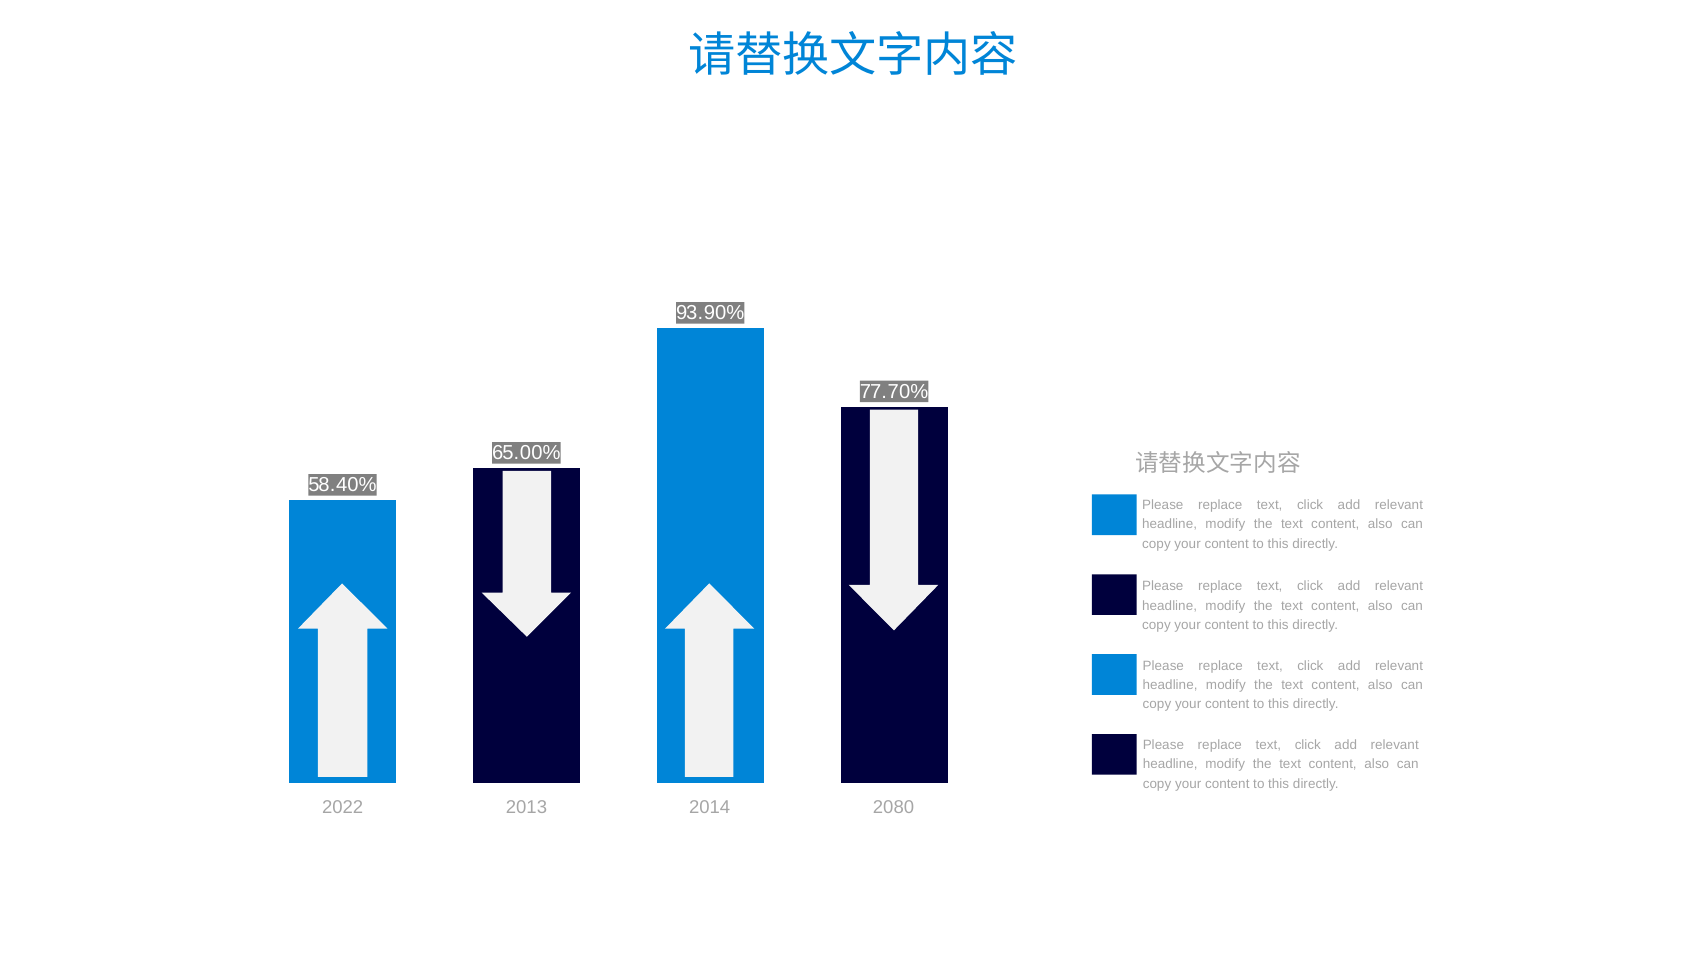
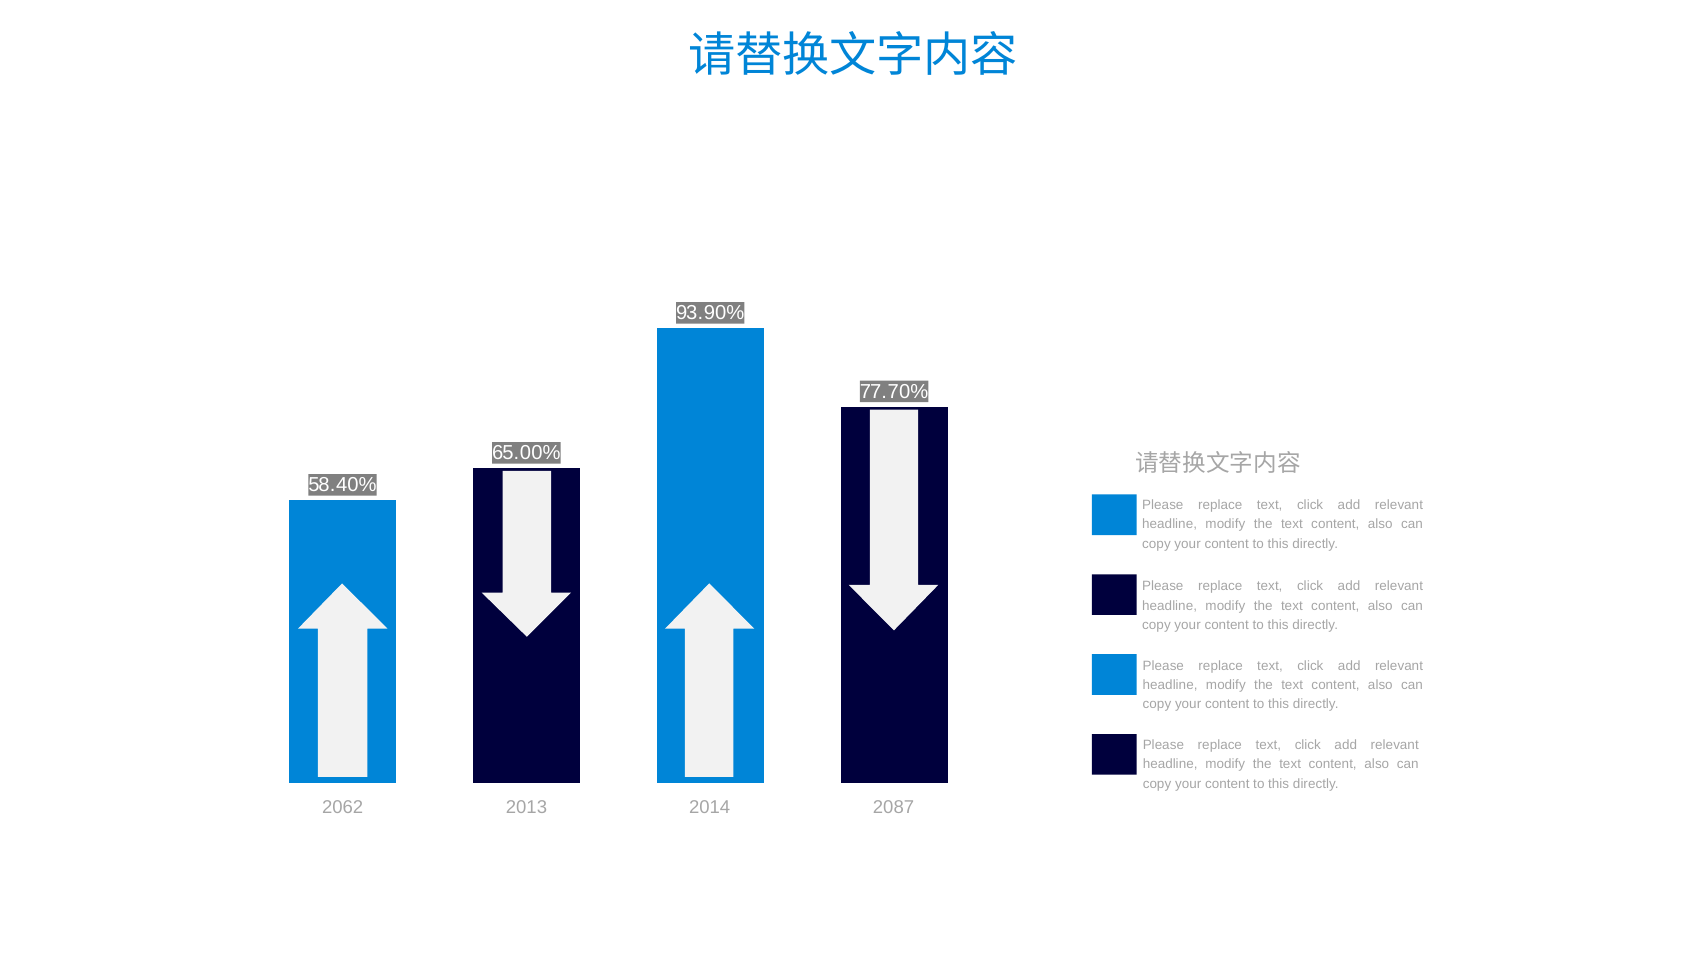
2022: 2022 -> 2062 (343, 807)
2080: 2080 -> 2087 (894, 807)
